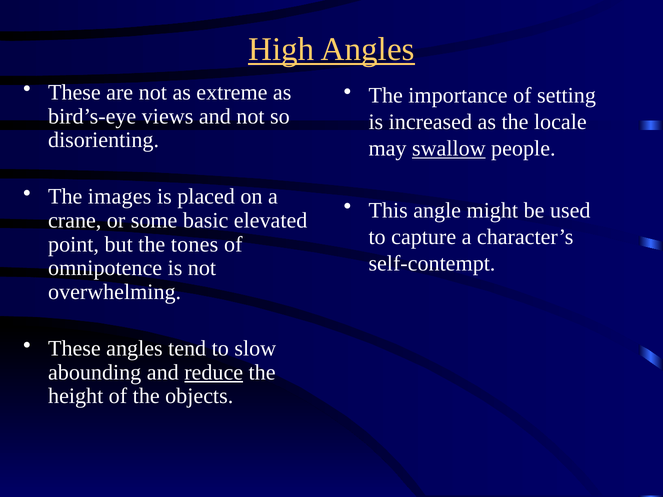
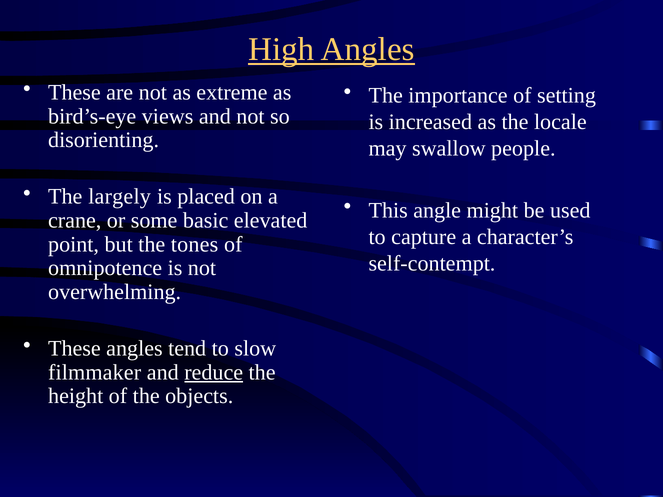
swallow underline: present -> none (449, 149)
images: images -> largely (120, 197)
abounding: abounding -> filmmaker (95, 373)
